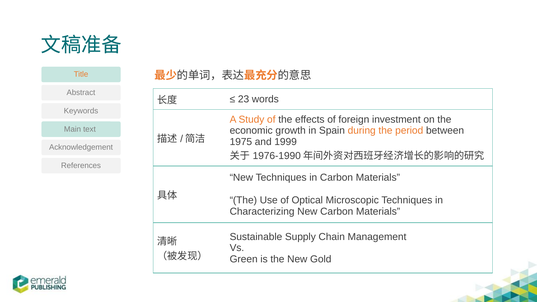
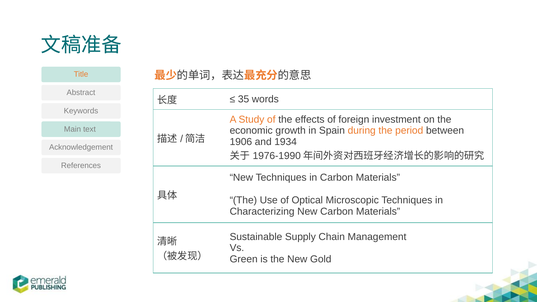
23: 23 -> 35 (244, 99)
1975: 1975 -> 1906 (241, 142)
1999: 1999 -> 1934 (286, 142)
